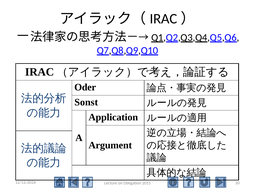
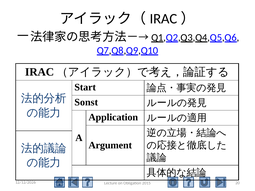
Oder: Oder -> Start (85, 87)
